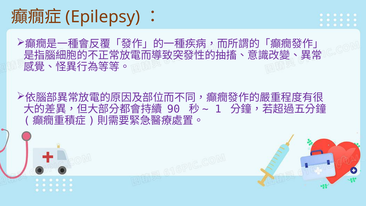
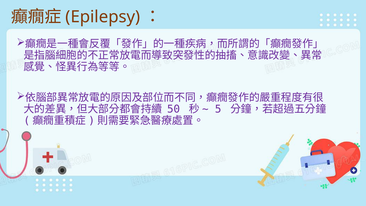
90: 90 -> 50 (174, 109)
1: 1 -> 5 (218, 109)
